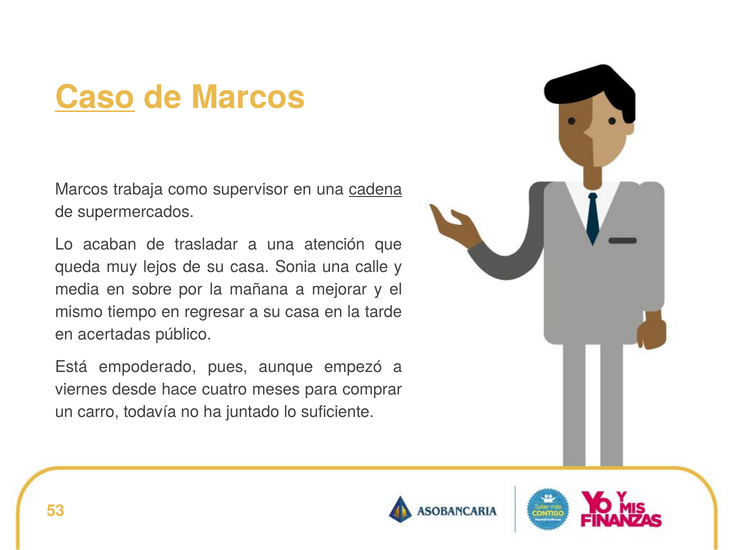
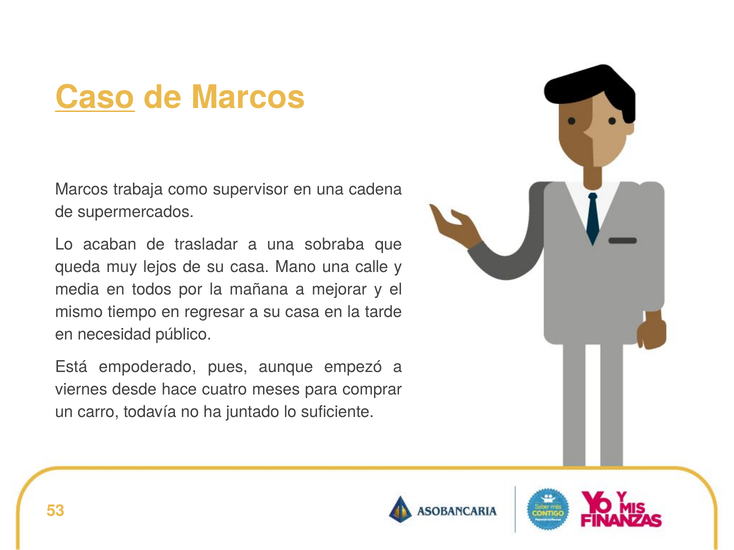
cadena underline: present -> none (375, 190)
atención: atención -> sobraba (334, 245)
Sonia: Sonia -> Mano (296, 267)
sobre: sobre -> todos (152, 290)
acertadas: acertadas -> necesidad (114, 335)
